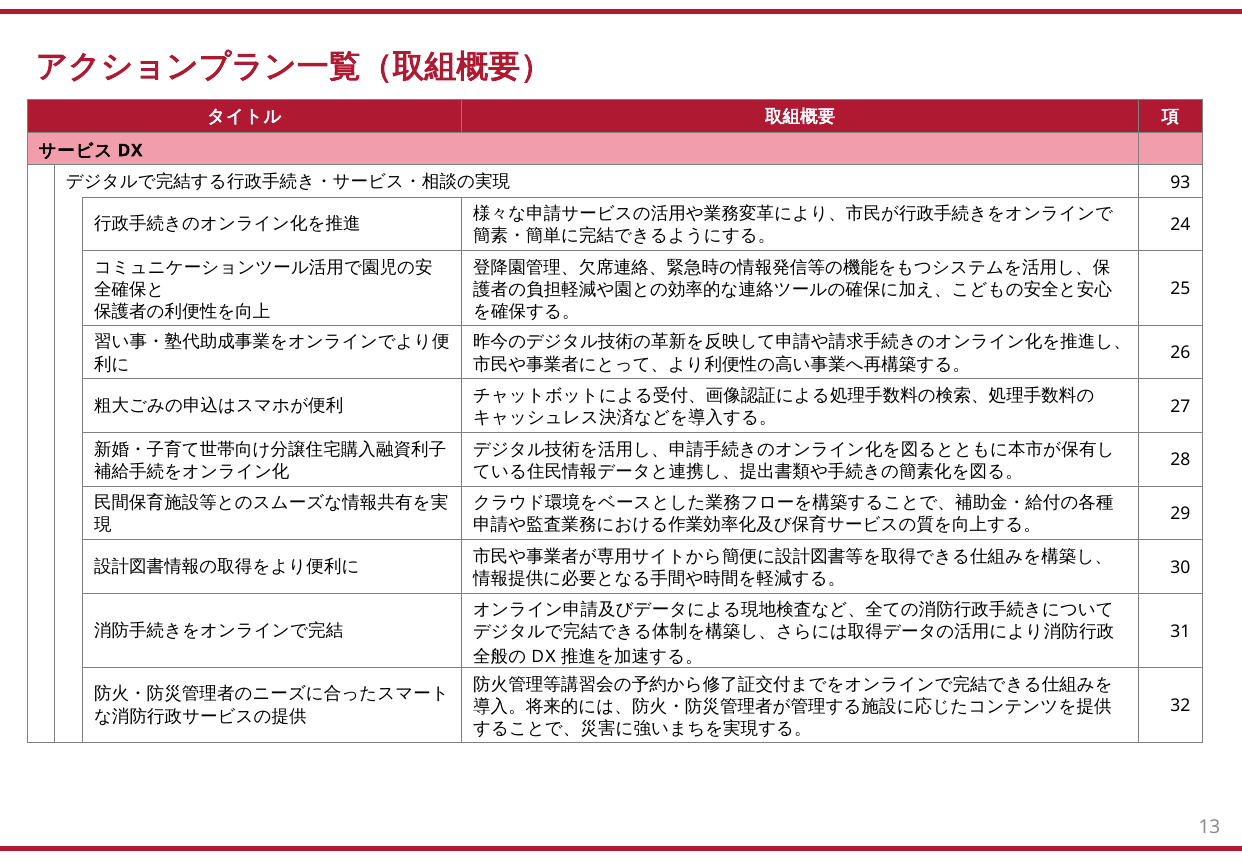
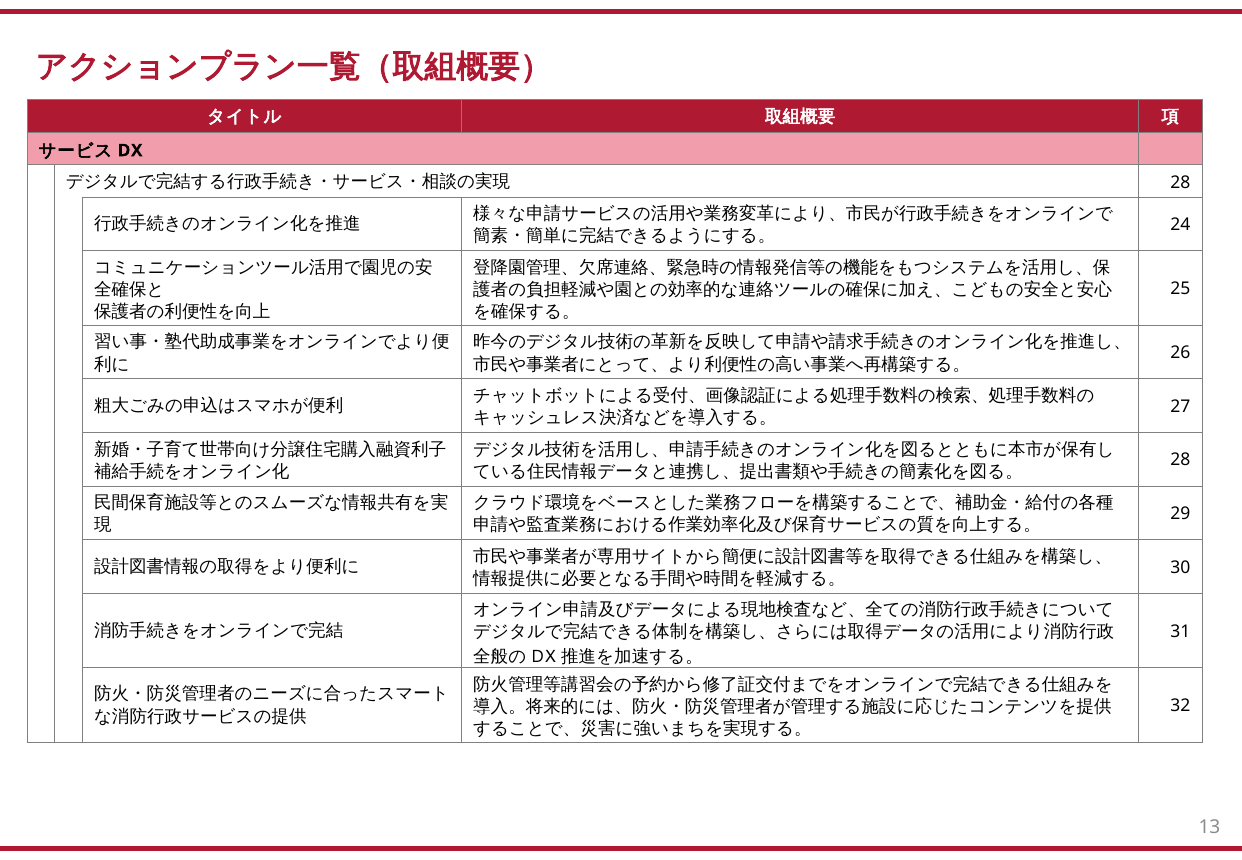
93: 93 -> 28 (1180, 183)
